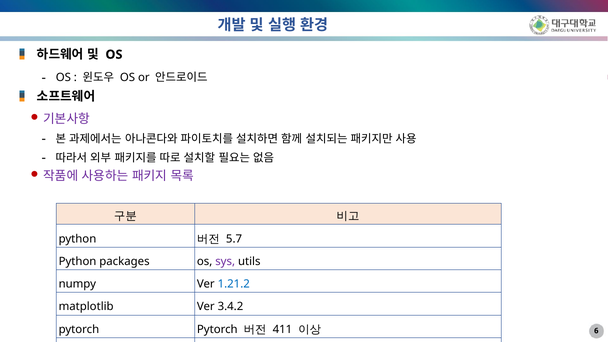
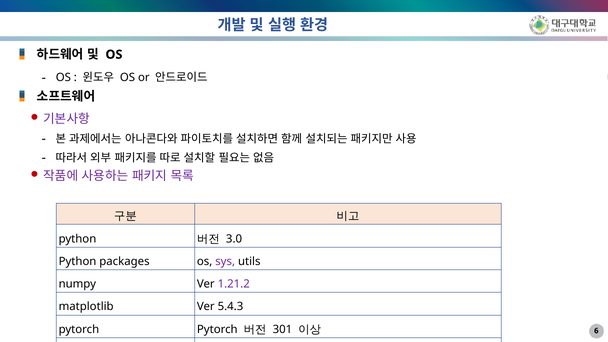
5.7: 5.7 -> 3.0 (234, 239)
1.21.2 colour: blue -> purple (234, 284)
3.4.2: 3.4.2 -> 5.4.3 (230, 307)
411: 411 -> 301 (282, 329)
